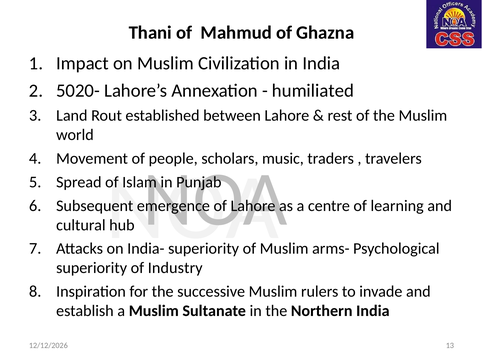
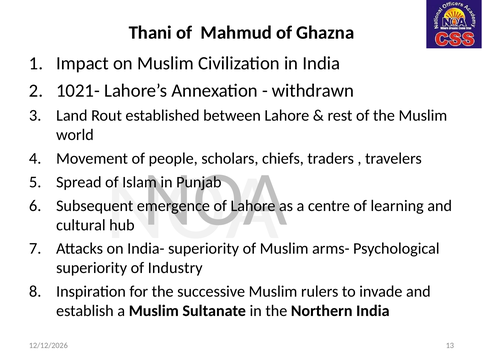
5020-: 5020- -> 1021- (78, 91)
humiliated: humiliated -> withdrawn (313, 91)
music: music -> chiefs (283, 159)
